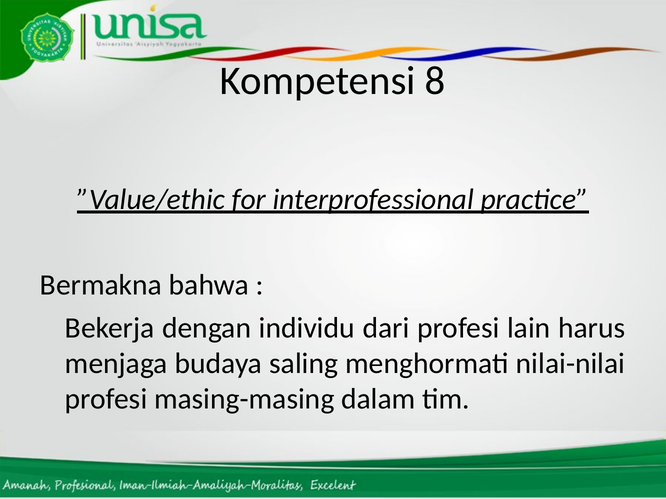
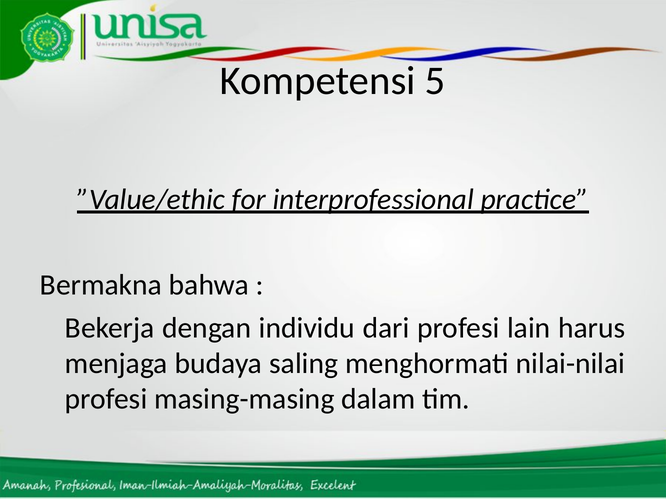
8: 8 -> 5 (435, 81)
